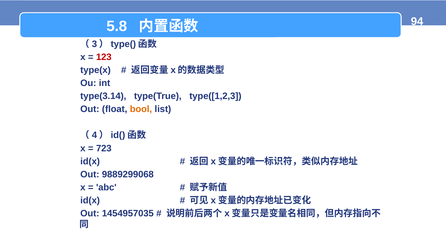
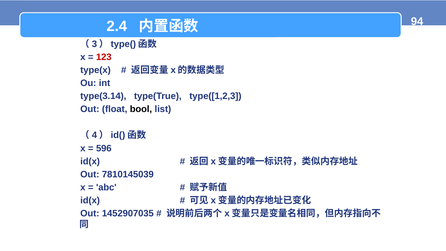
5.8: 5.8 -> 2.4 (117, 26)
bool colour: orange -> black (141, 109)
723: 723 -> 596 (104, 148)
9889299068: 9889299068 -> 7810145039 (128, 174)
1454957035: 1454957035 -> 1452907035 (128, 213)
